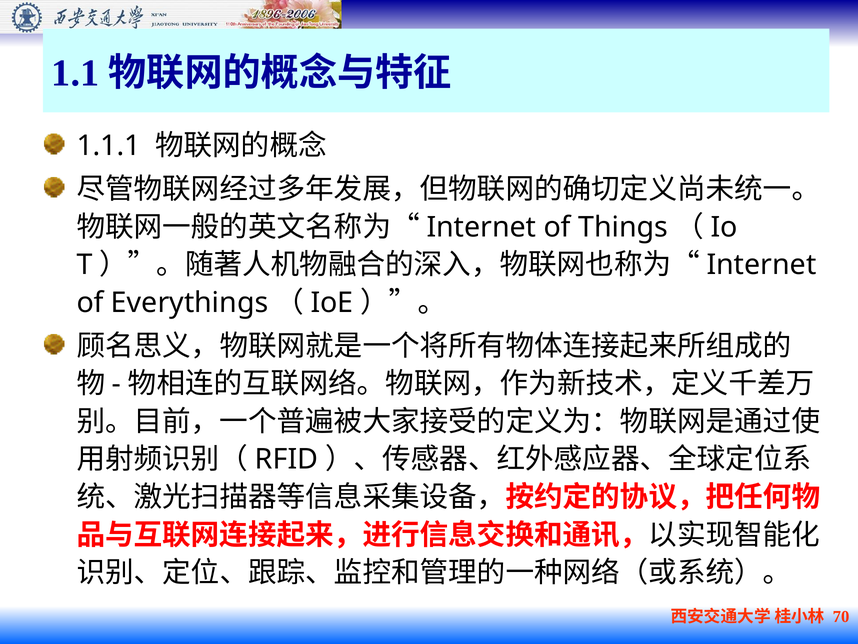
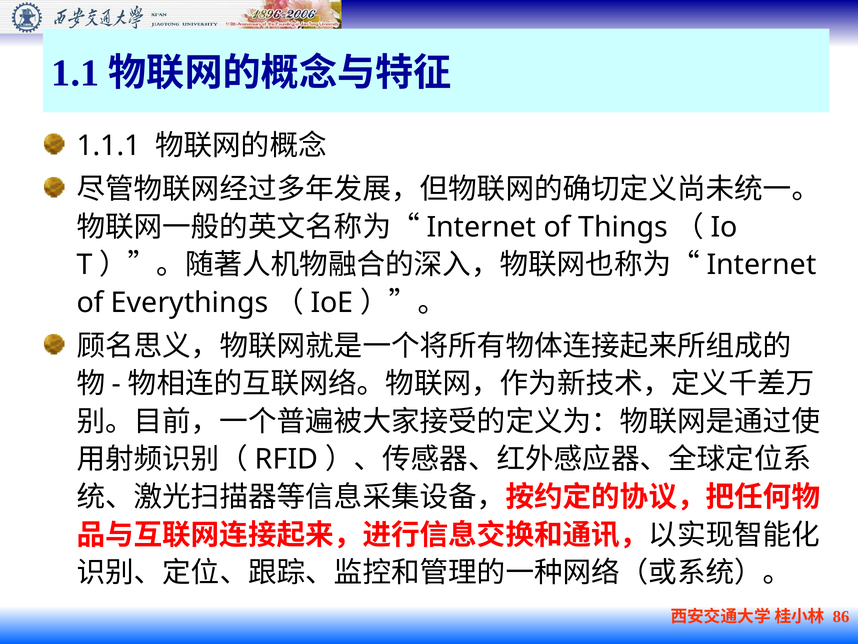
70: 70 -> 86 (841, 616)
